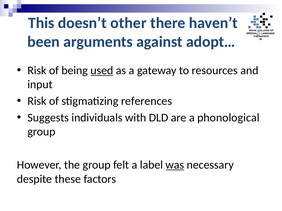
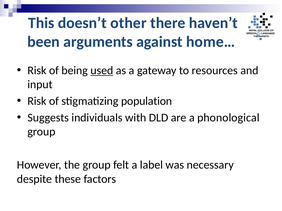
adopt…: adopt… -> home… (211, 42)
references: references -> population (147, 101)
was underline: present -> none (175, 165)
